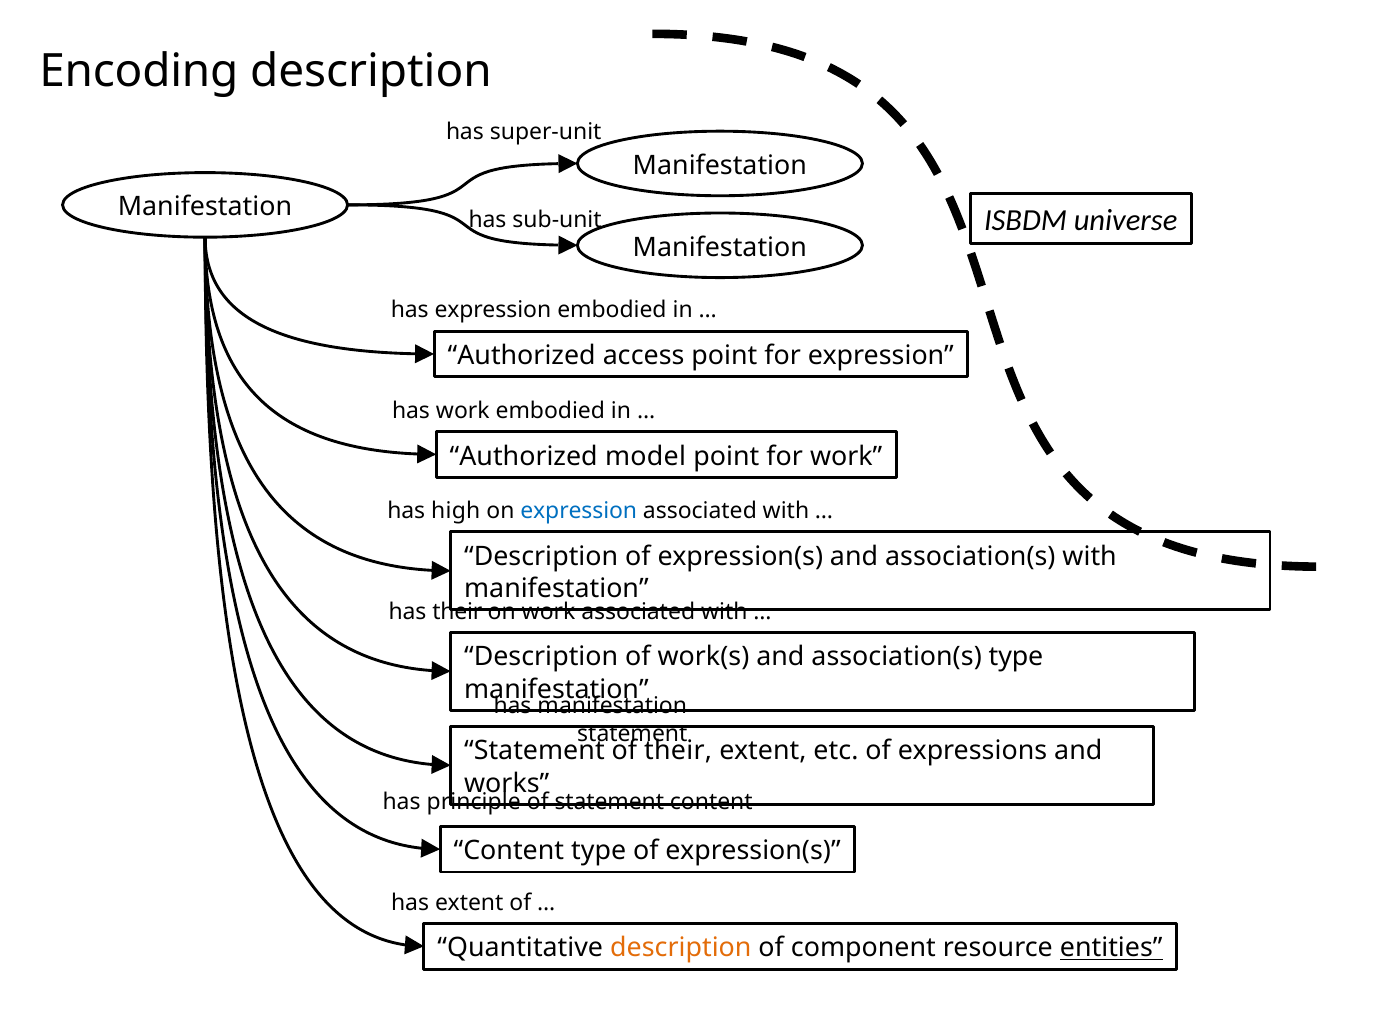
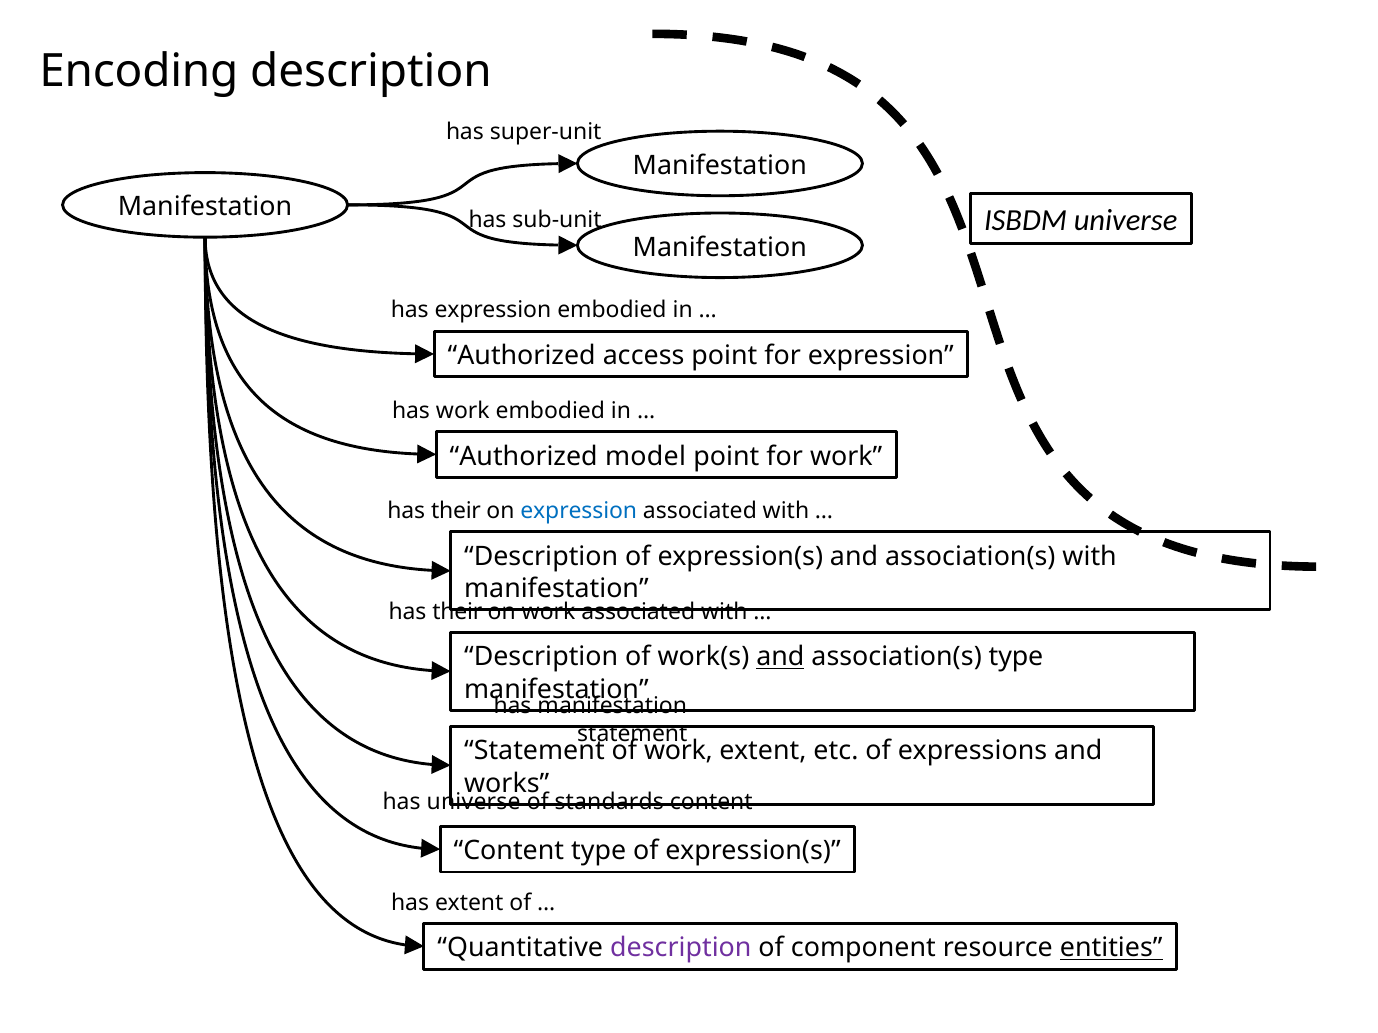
high: high -> their (456, 511)
and underline: none -> present (780, 657)
of their: their -> work (678, 751)
has principle: principle -> universe (474, 803)
of statement: statement -> standards (609, 803)
description colour: orange -> purple (681, 949)
